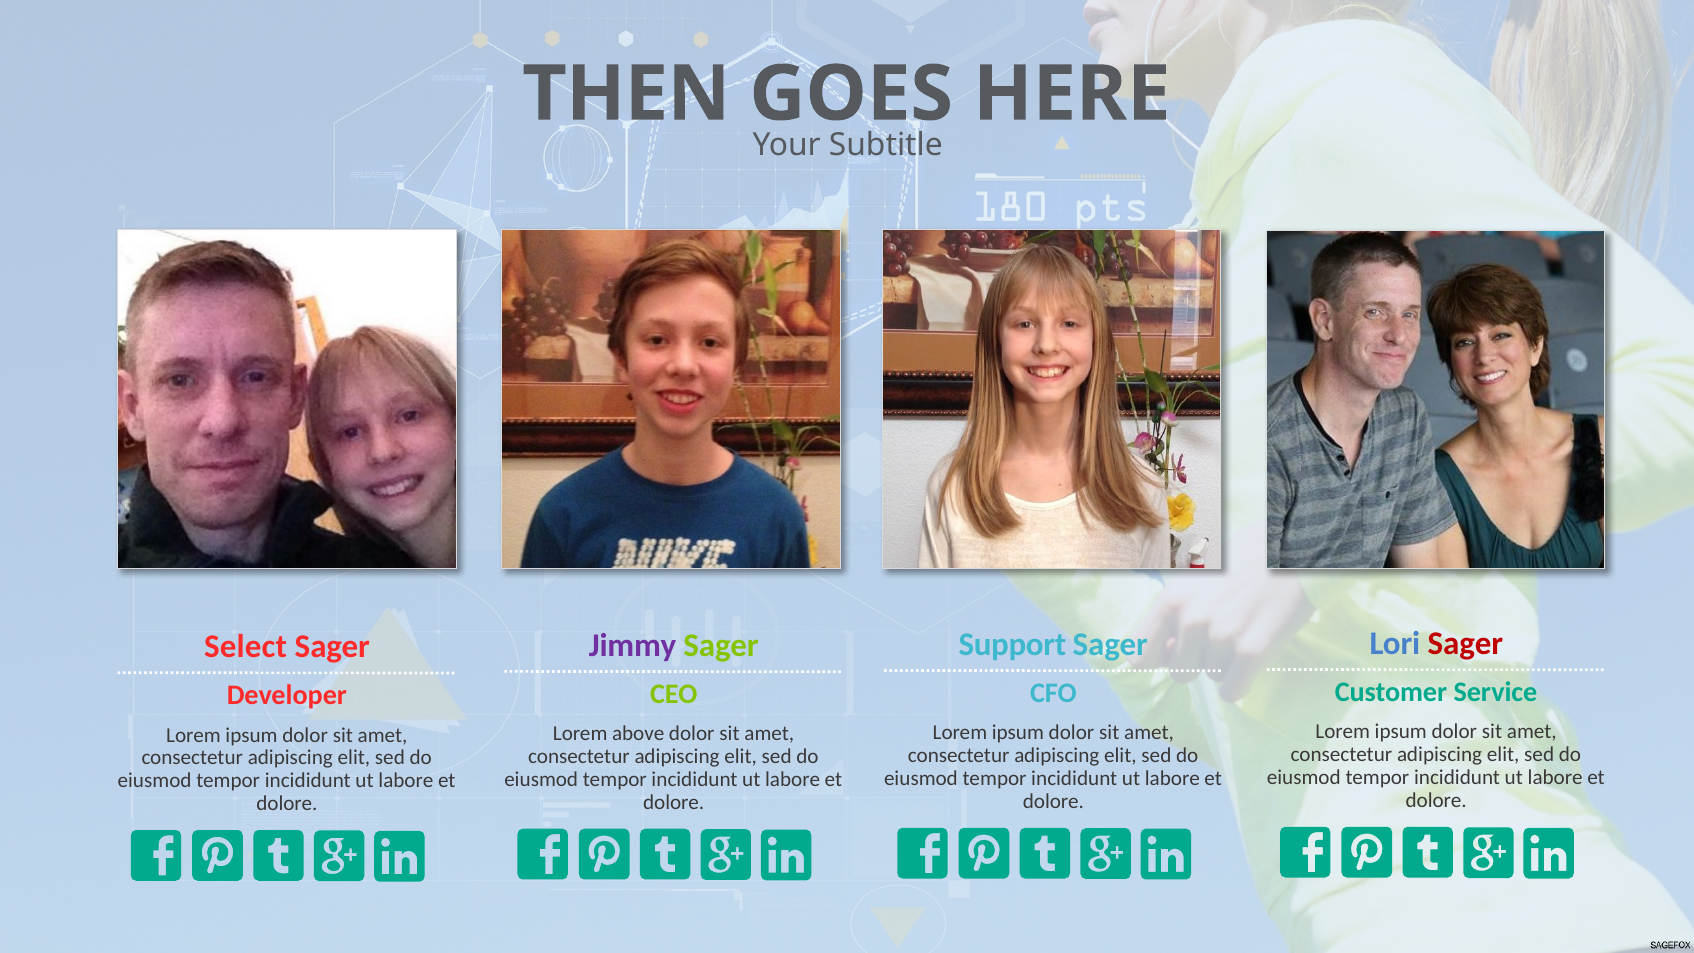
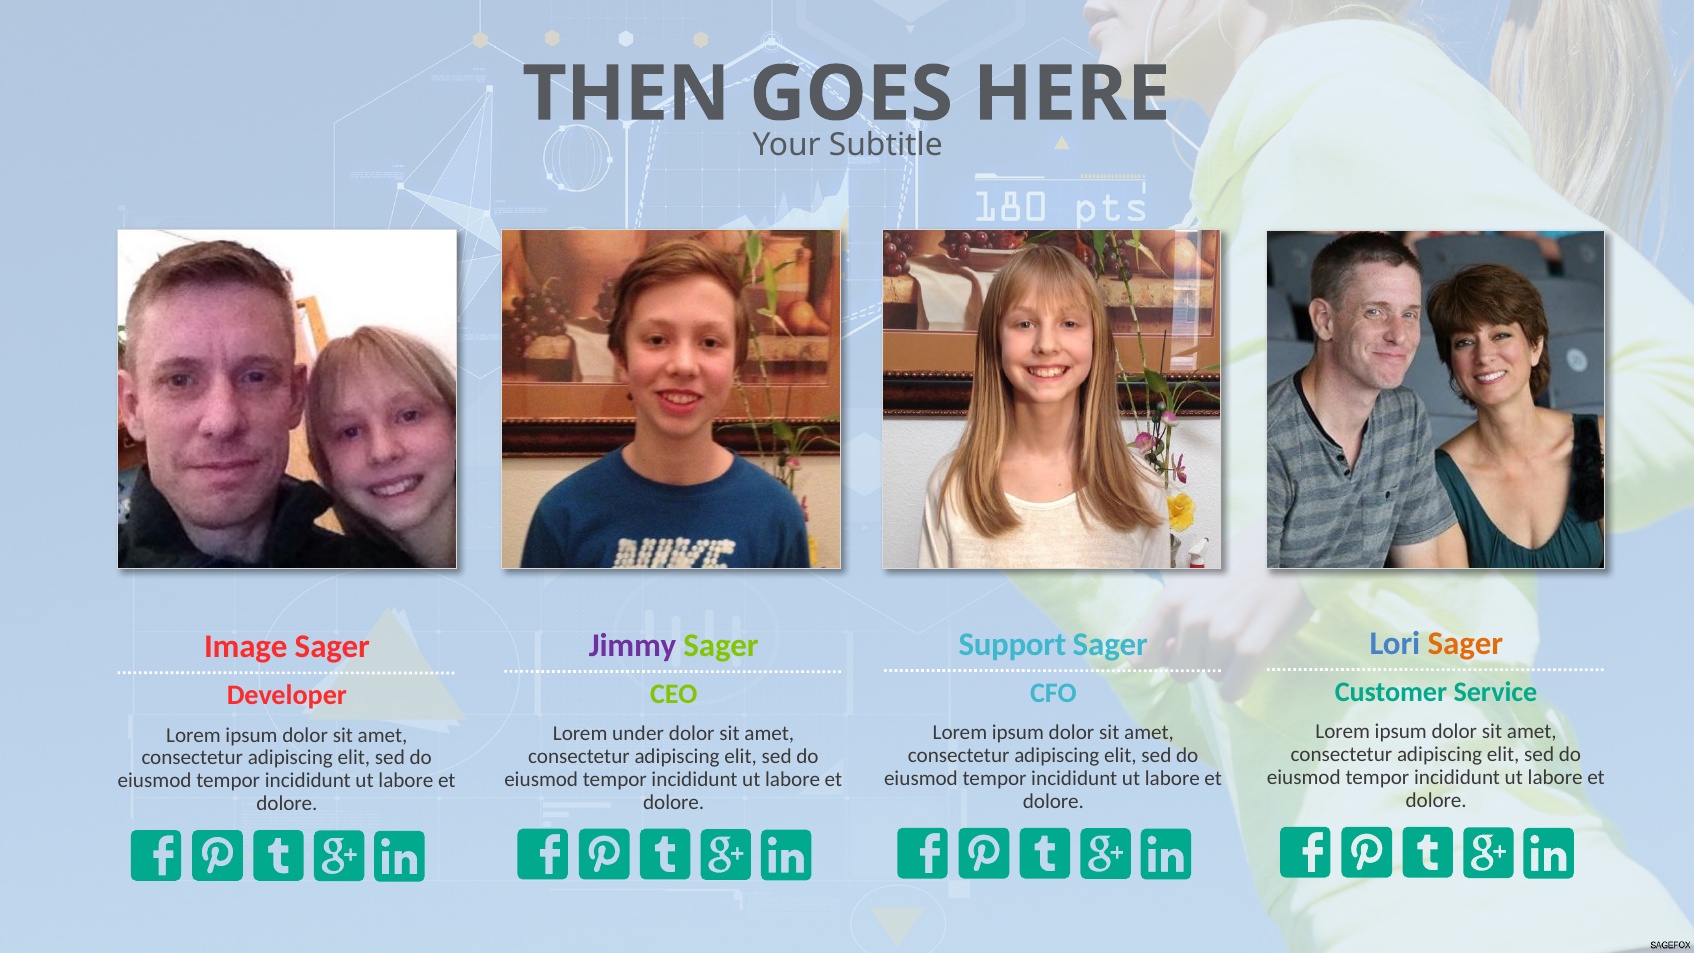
Sager colour: red -> orange (1465, 643)
Select: Select -> Image (246, 646)
above: above -> under (638, 734)
